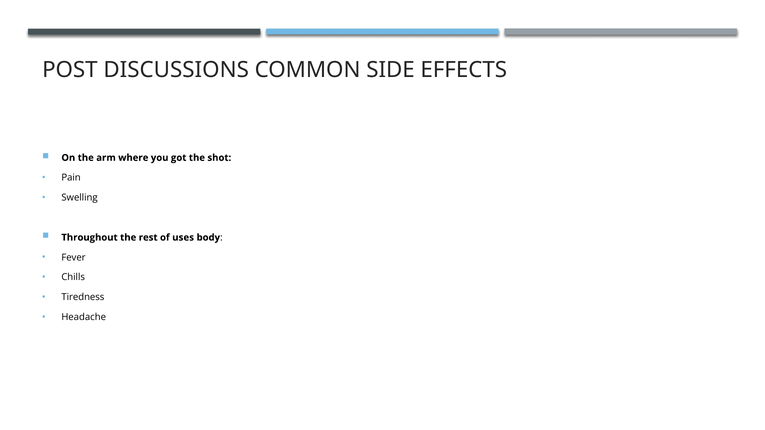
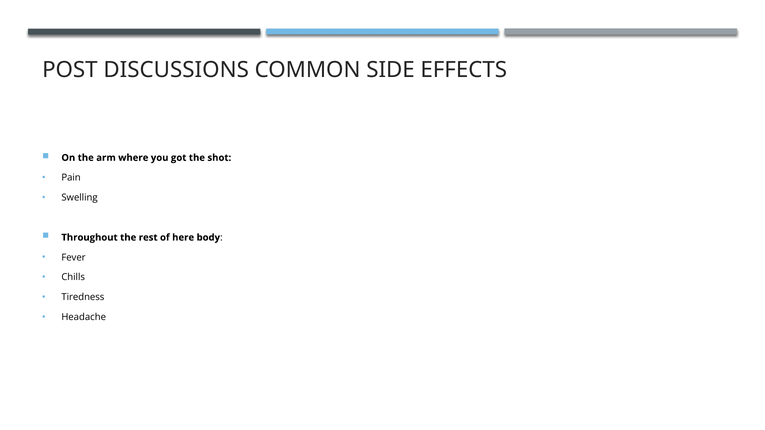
uses: uses -> here (183, 238)
